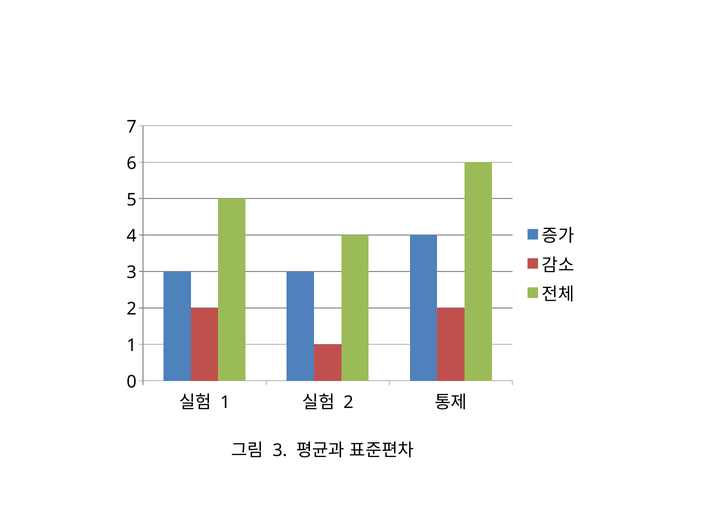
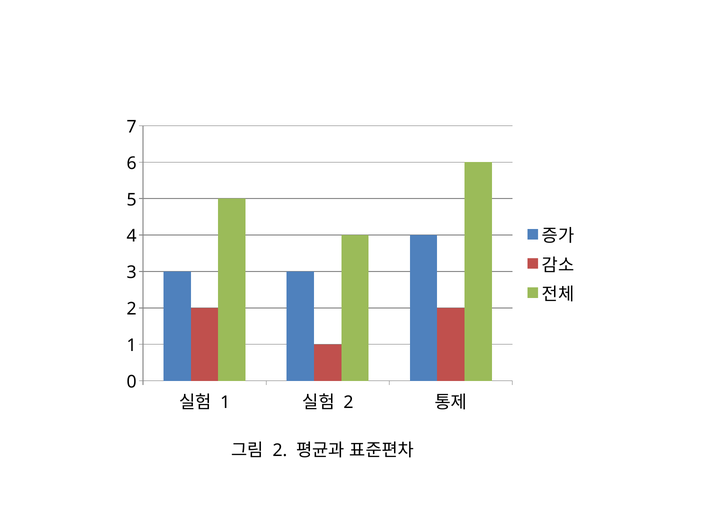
3: 3 -> 2 (280, 450)
